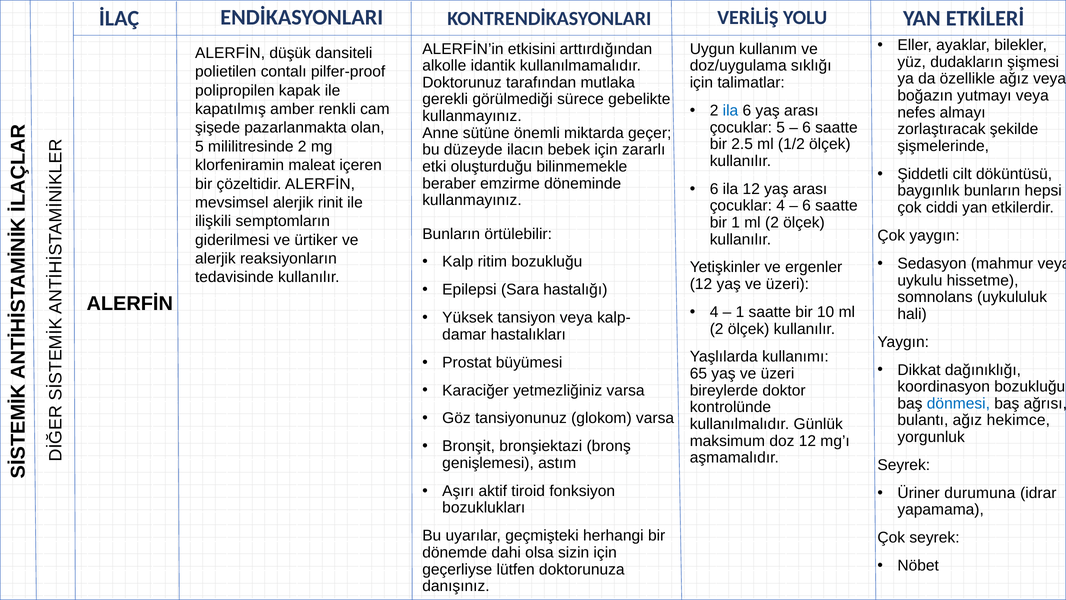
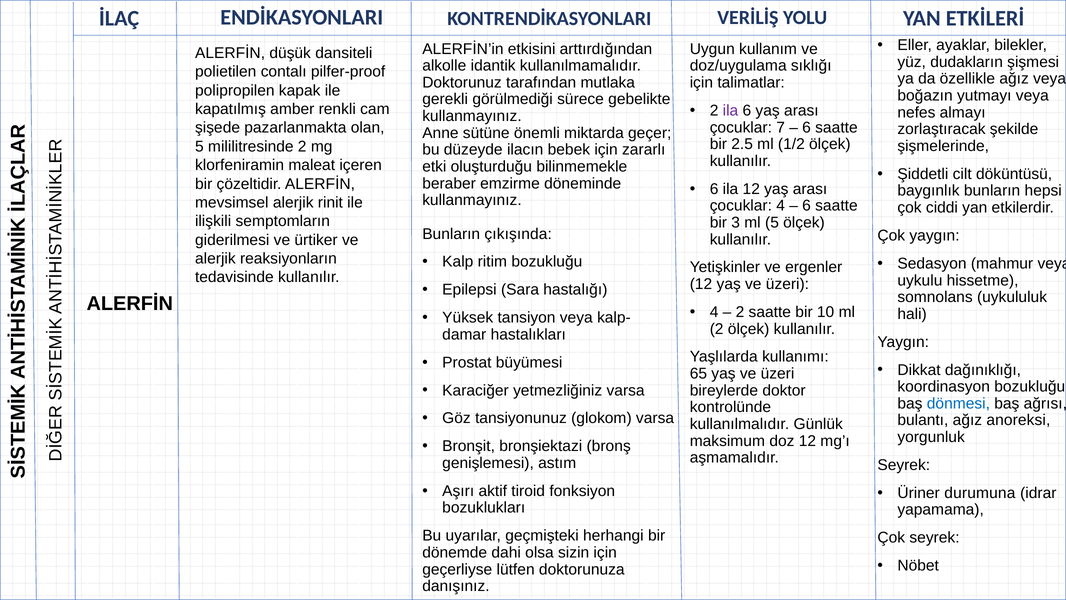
ila colour: blue -> purple (730, 110)
çocuklar 5: 5 -> 7 (781, 127)
bir 1: 1 -> 3 (736, 222)
2: 2 -> 5 (772, 222)
örtülebilir: örtülebilir -> çıkışında (518, 234)
1: 1 -> 2 (740, 312)
hekimce: hekimce -> anoreksi (1018, 420)
